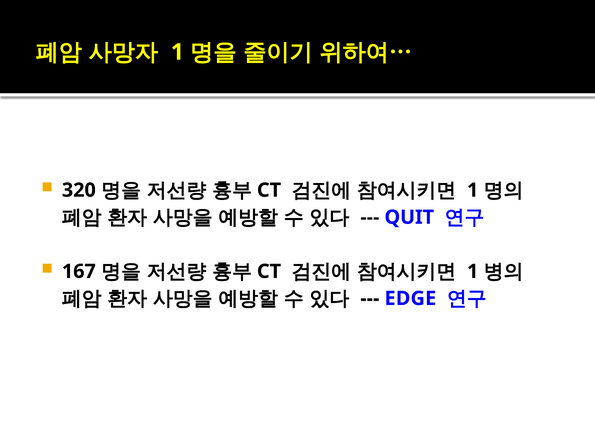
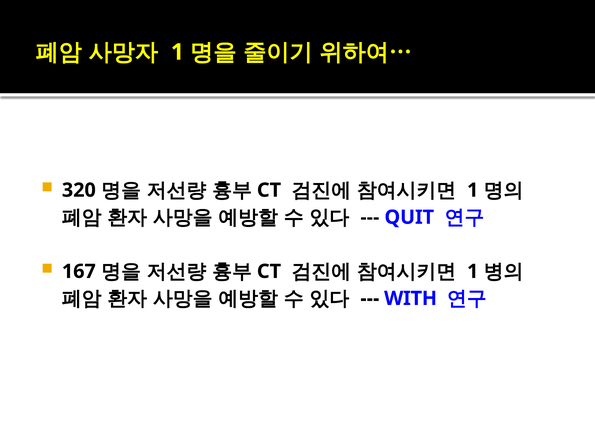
EDGE: EDGE -> WITH (411, 299)
